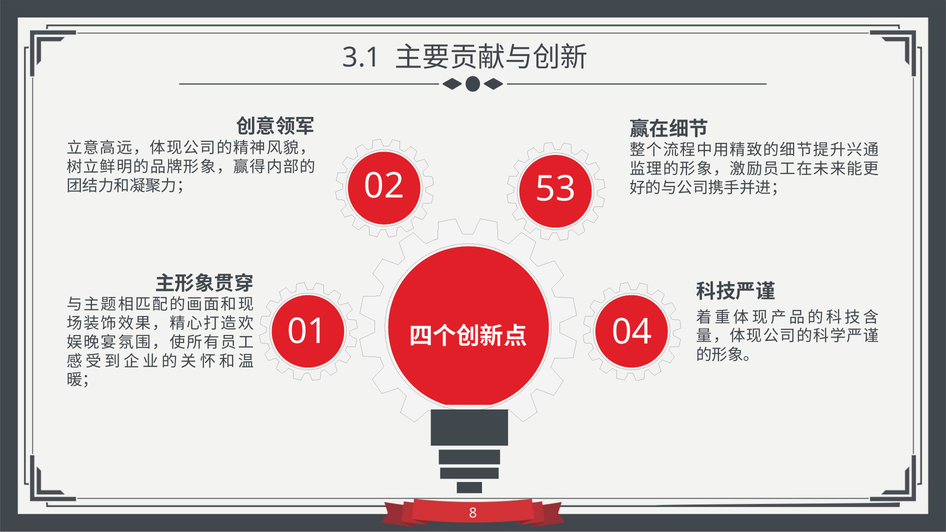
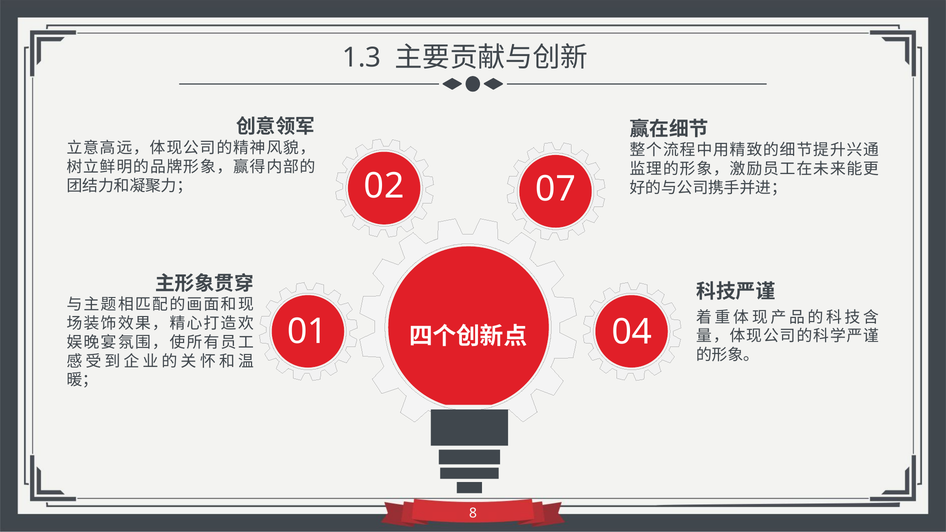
3.1: 3.1 -> 1.3 (362, 58)
53: 53 -> 07 (556, 189)
